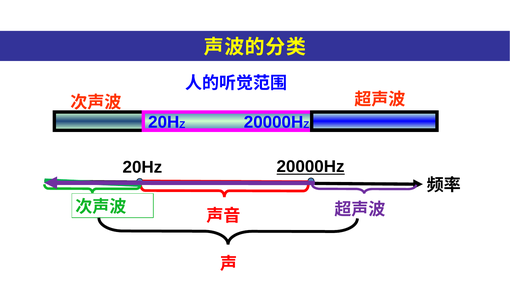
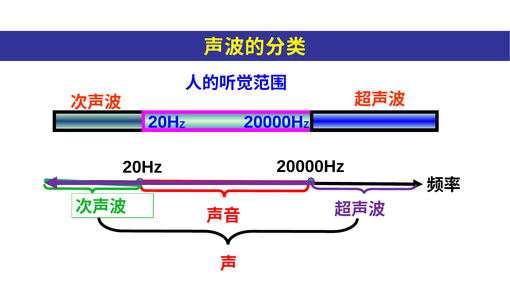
20000Hz underline: present -> none (311, 167)
